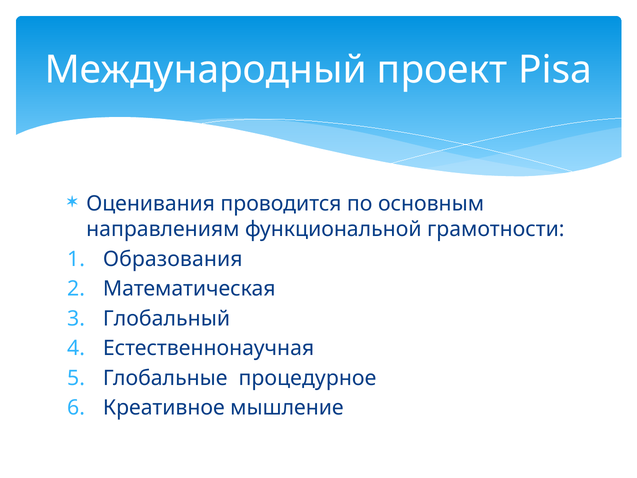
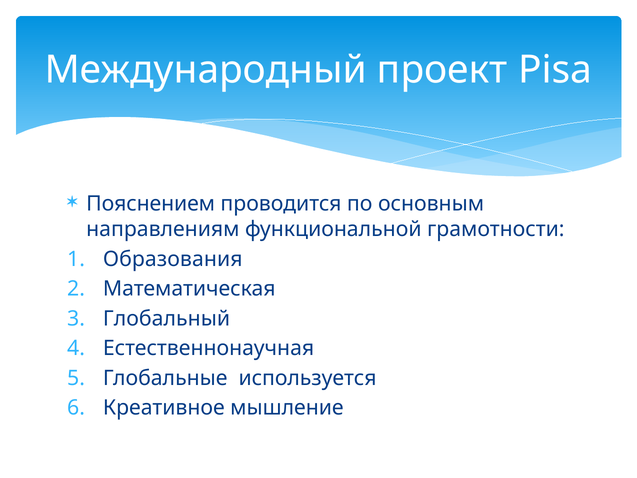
Оценивания: Оценивания -> Пояснением (151, 204)
процедурное: процедурное -> используется (308, 378)
